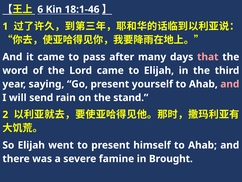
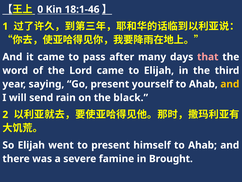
6: 6 -> 0 (40, 9)
and colour: pink -> yellow (230, 84)
stand: stand -> black (131, 97)
